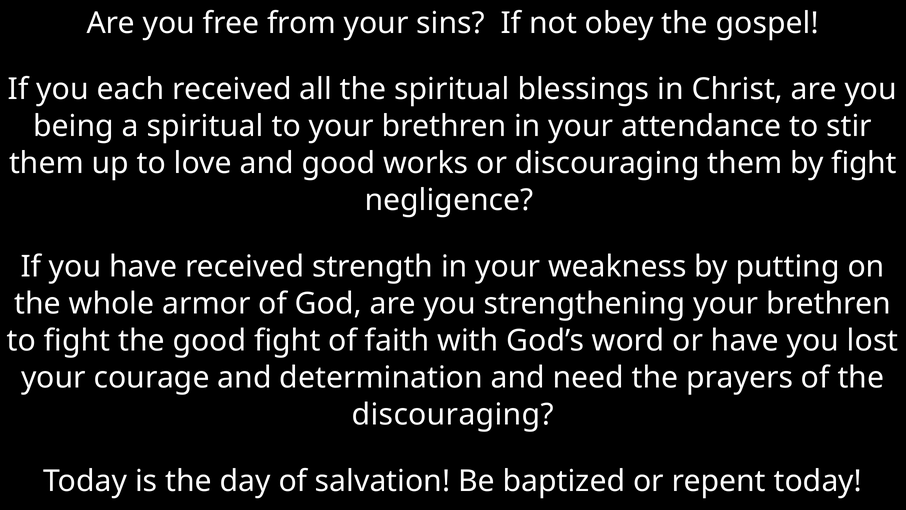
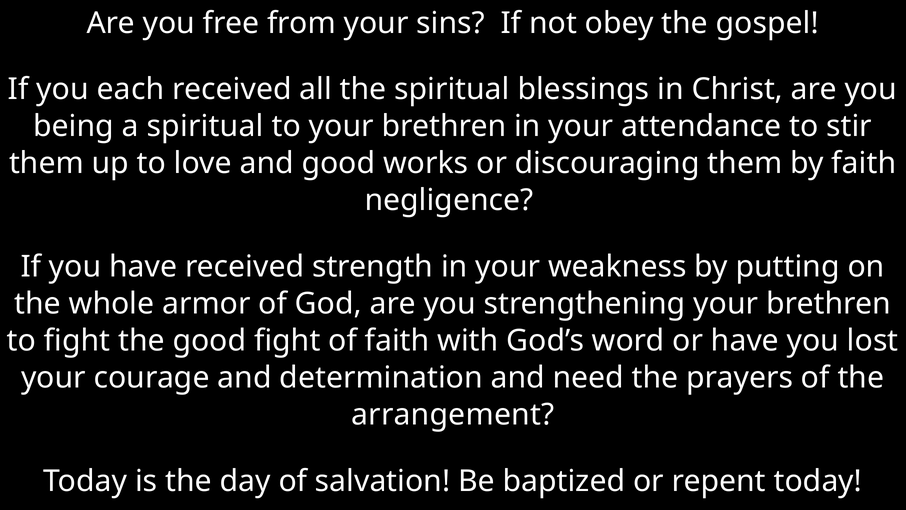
by fight: fight -> faith (864, 163)
discouraging: discouraging -> arrangement (453, 415)
